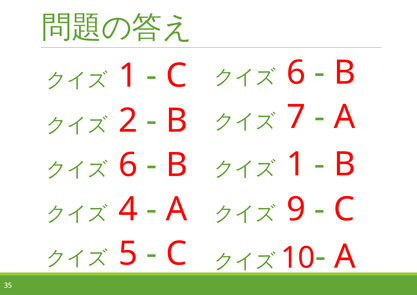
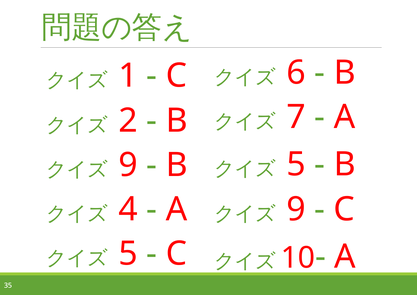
1: 1 -> 5 (296, 164)
6: 6 -> 9 (128, 165)
